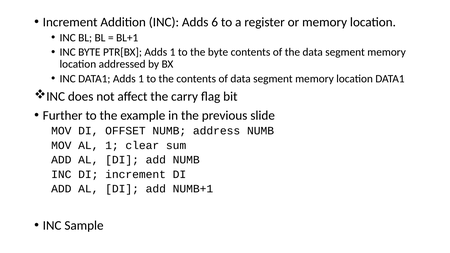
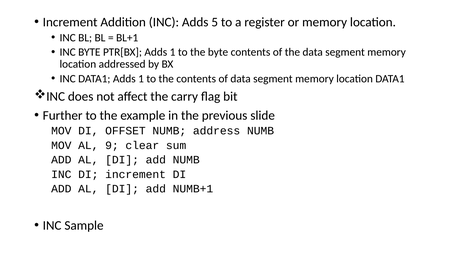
6: 6 -> 5 (215, 22)
AL 1: 1 -> 9 (112, 145)
